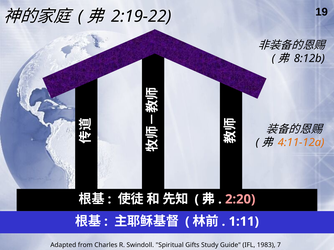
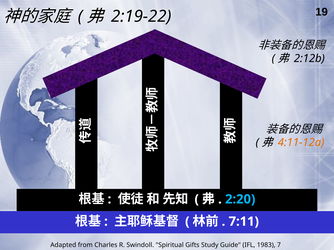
8:12b: 8:12b -> 2:12b (309, 59)
2:20 colour: pink -> light blue (240, 200)
1:11: 1:11 -> 7:11 (244, 222)
